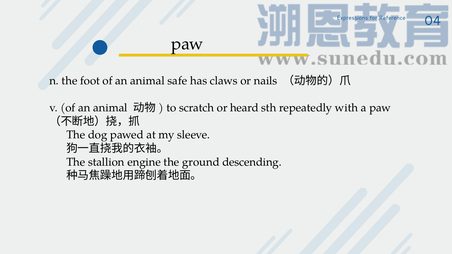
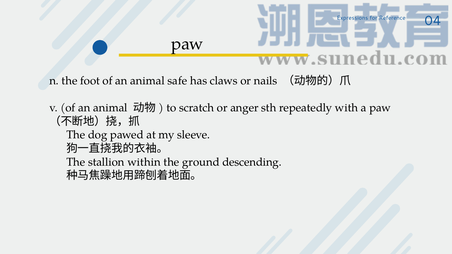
heard: heard -> anger (244, 108)
engine: engine -> within (144, 162)
